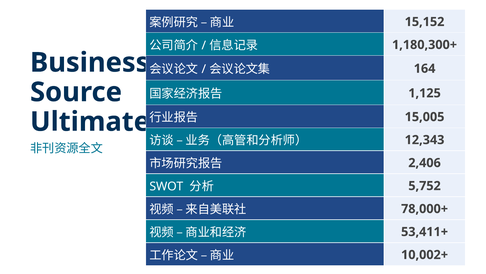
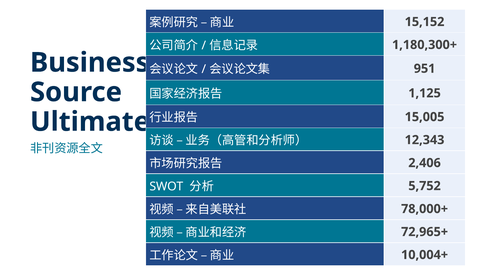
164: 164 -> 951 (425, 68)
53,411+: 53,411+ -> 72,965+ (425, 231)
10,002+: 10,002+ -> 10,004+ (425, 254)
